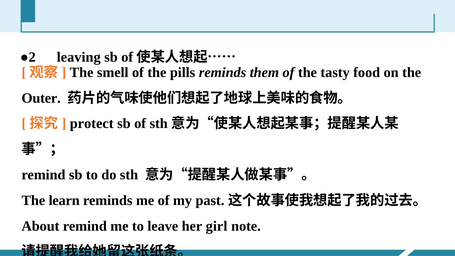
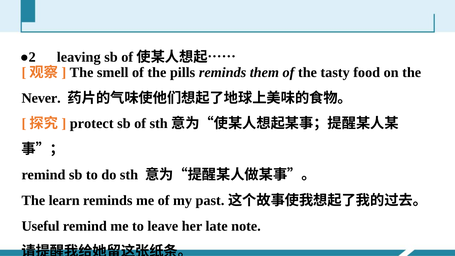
Outer: Outer -> Never (41, 98)
About: About -> Useful (41, 226)
girl: girl -> late (217, 226)
